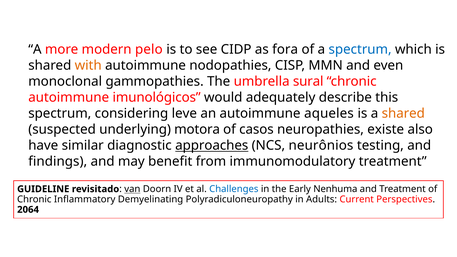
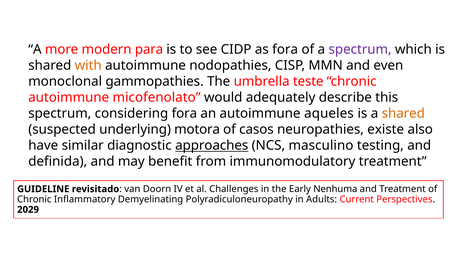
pelo: pelo -> para (149, 50)
spectrum colour: blue -> purple (360, 50)
sural: sural -> teste (308, 82)
imunológicos: imunológicos -> micofenolato (157, 98)
considering leve: leve -> fora (184, 114)
neurônios: neurônios -> masculino (321, 146)
findings: findings -> definida (58, 162)
van underline: present -> none (132, 189)
Challenges colour: blue -> black (234, 189)
2064: 2064 -> 2029 (28, 210)
